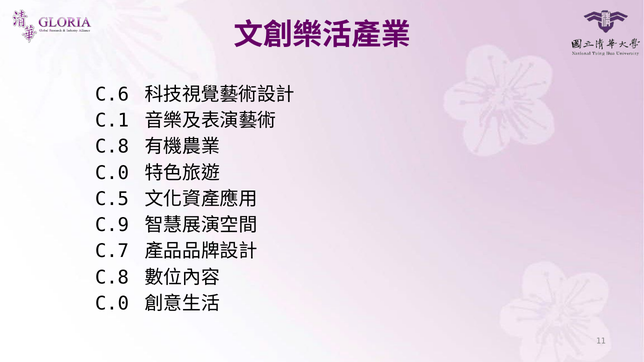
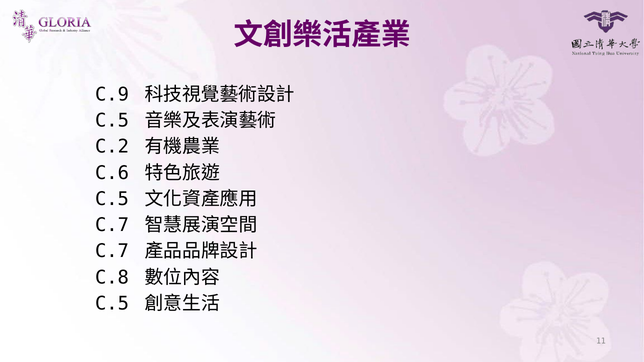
C.6: C.6 -> C.9 (112, 94)
C.1: C.1 -> C.5 (112, 121)
C.8: C.8 -> C.2 (112, 147)
C.0: C.0 -> C.6 (112, 173)
C.9: C.9 -> C.7 (112, 225)
C.0: C.0 -> C.5 (112, 304)
